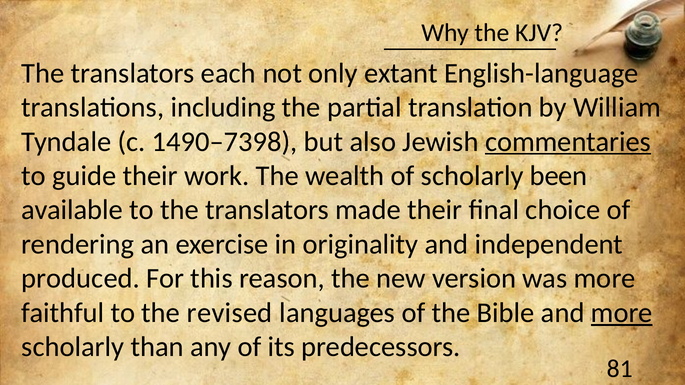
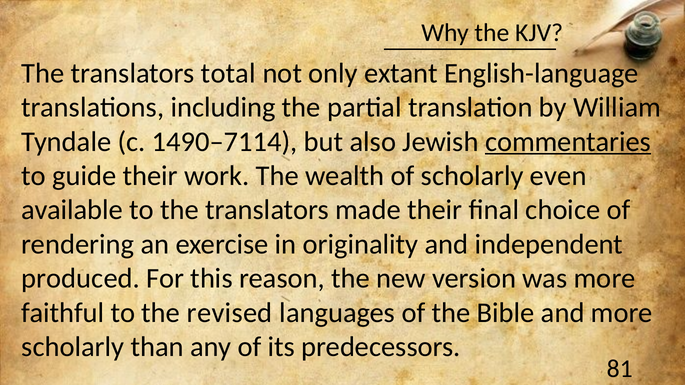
each: each -> total (228, 73)
1490–7398: 1490–7398 -> 1490–7114 (225, 142)
been: been -> even (558, 176)
more underline: present -> none (622, 313)
